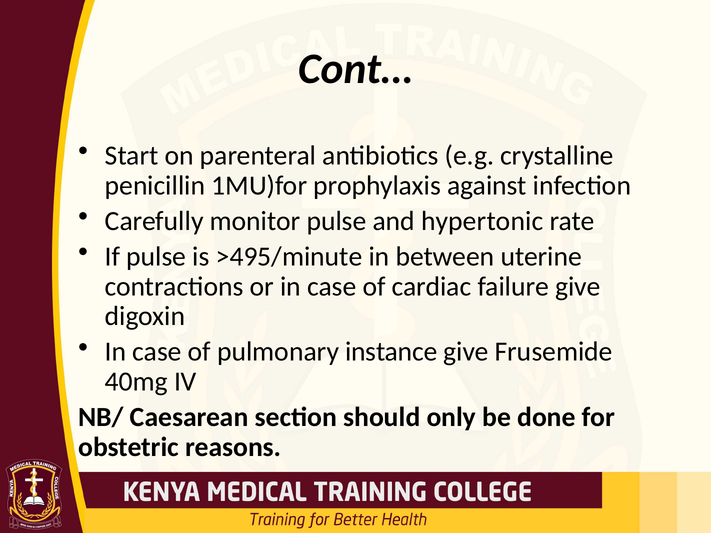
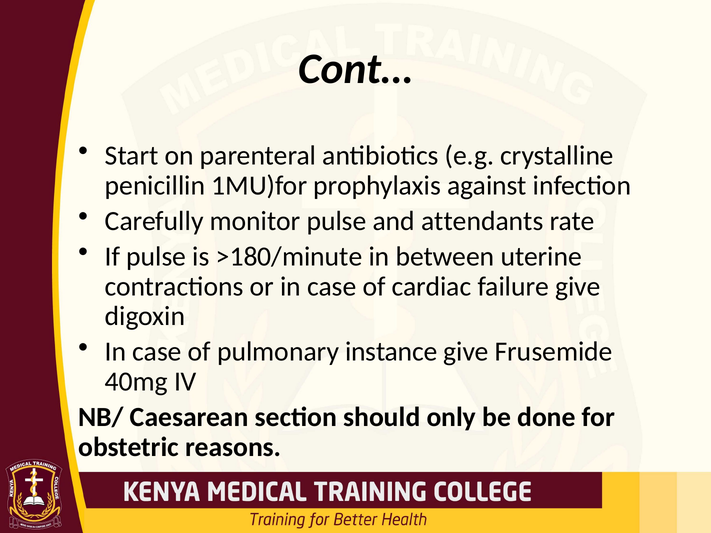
hypertonic: hypertonic -> attendants (482, 221)
>495/minute: >495/minute -> >180/minute (289, 257)
